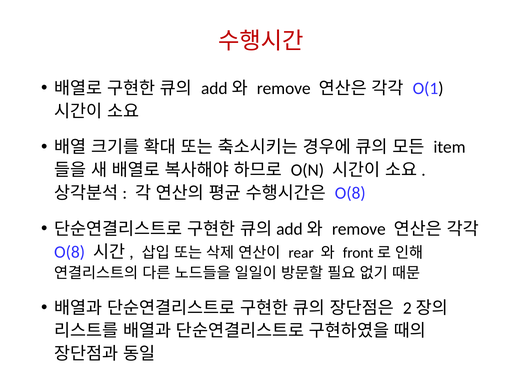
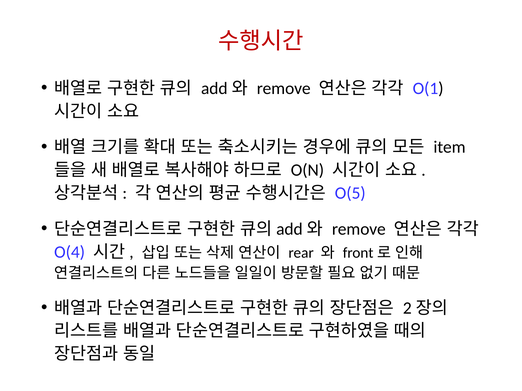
O(8: O(8 -> O(5 (350, 193)
O(8: O(8 -> O(4 (70, 252)
